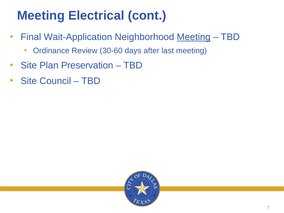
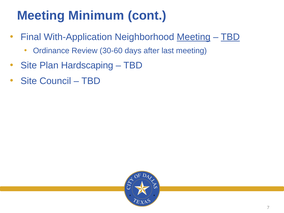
Electrical: Electrical -> Minimum (96, 16)
Wait-Application: Wait-Application -> With-Application (78, 37)
TBD underline: none -> present (230, 37)
Preservation: Preservation -> Hardscaping (87, 65)
